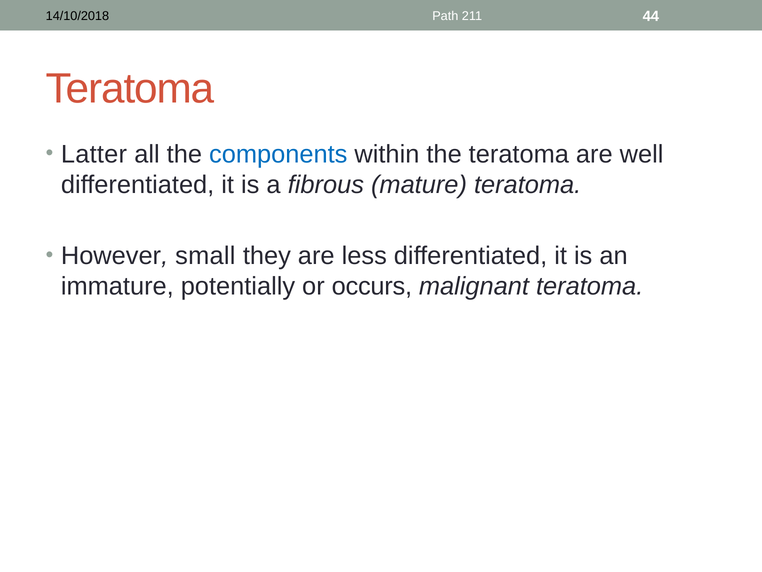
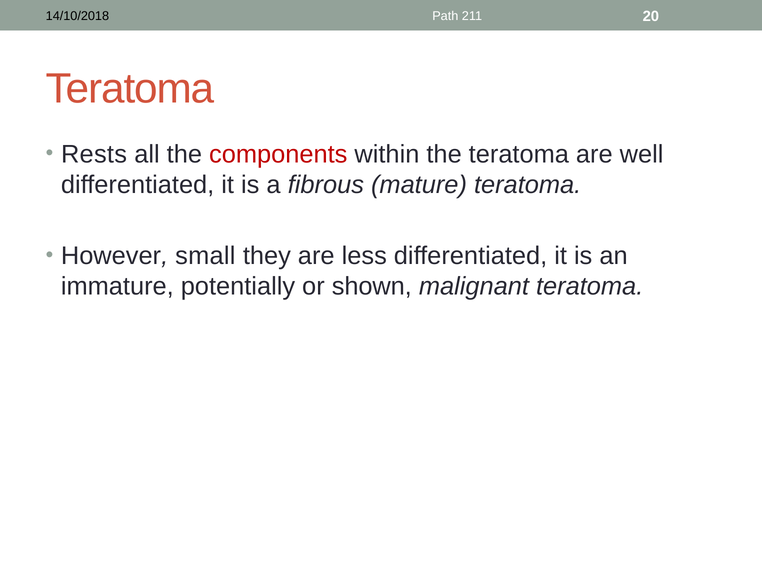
44: 44 -> 20 (651, 16)
Latter: Latter -> Rests (94, 154)
components colour: blue -> red (278, 154)
occurs: occurs -> shown (372, 286)
